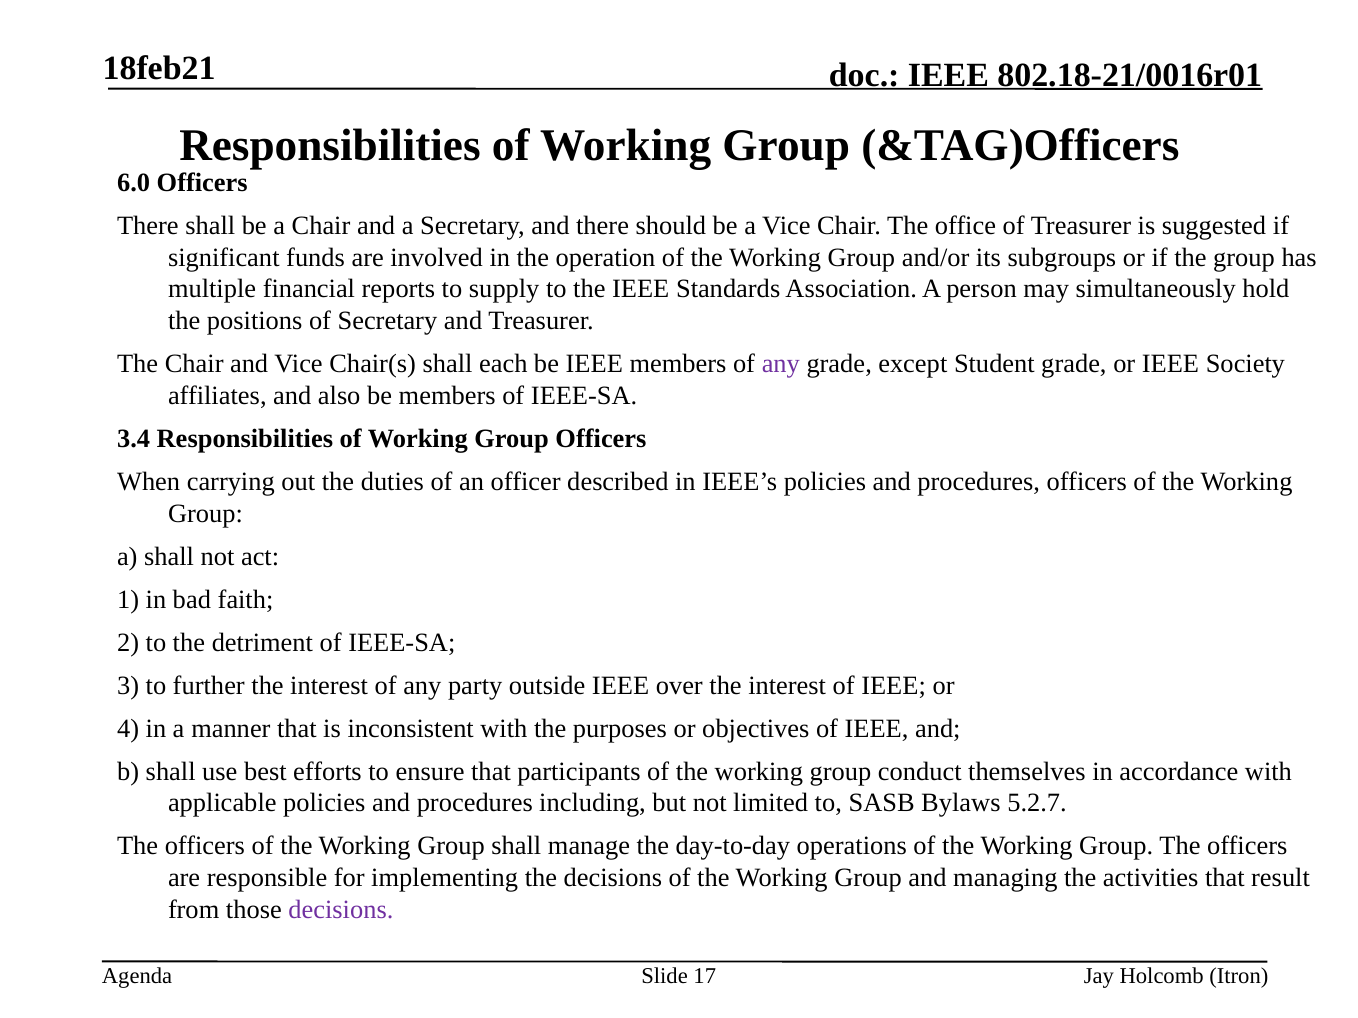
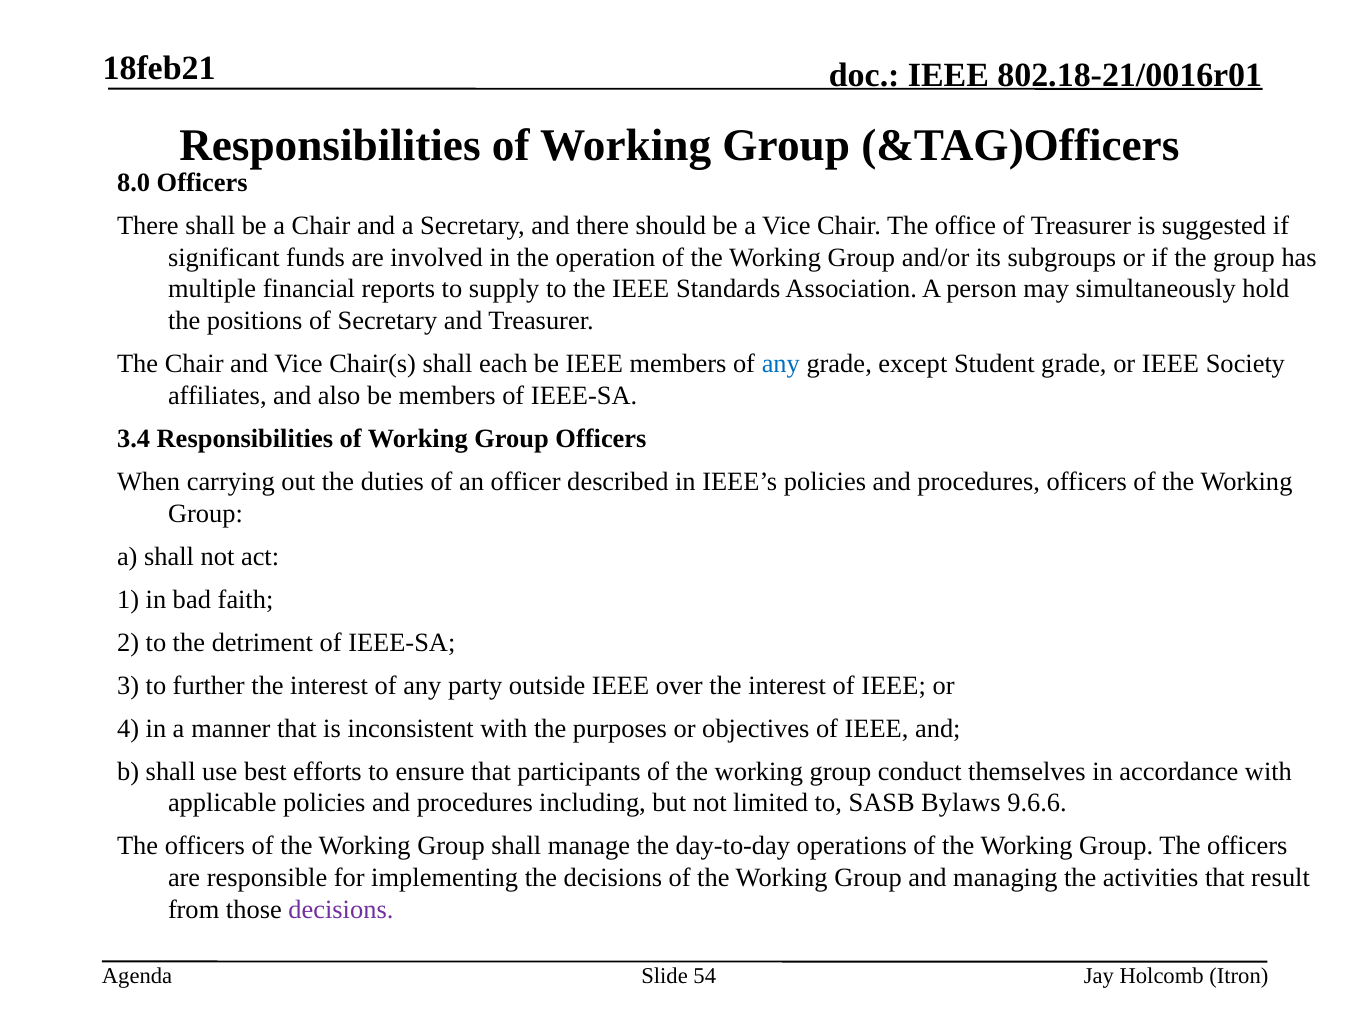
6.0: 6.0 -> 8.0 (134, 183)
any colour: purple -> blue (781, 364)
5.2.7: 5.2.7 -> 9.6.6 (1037, 804)
17: 17 -> 54 (705, 977)
